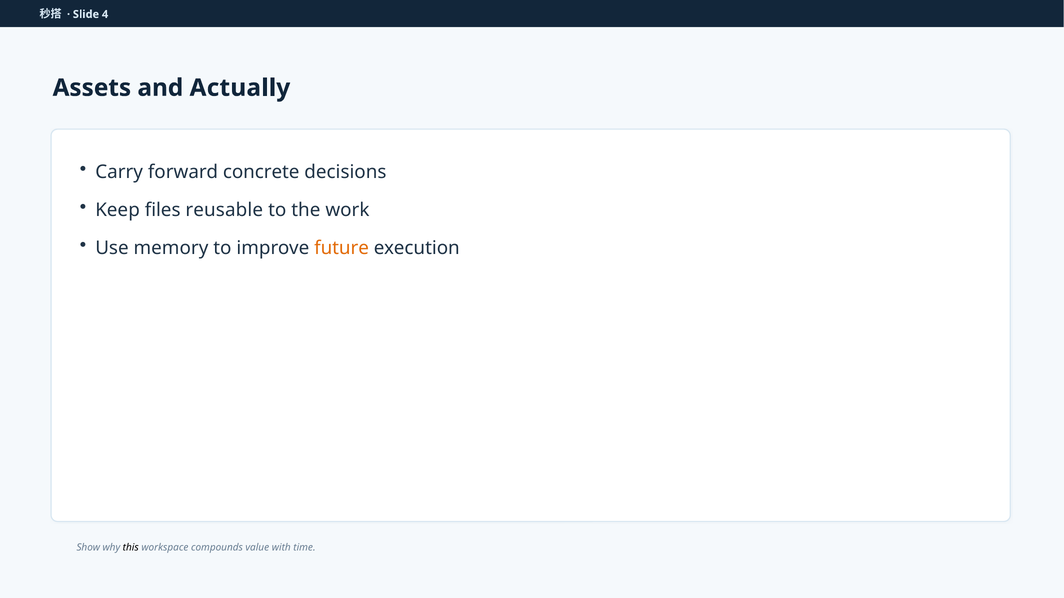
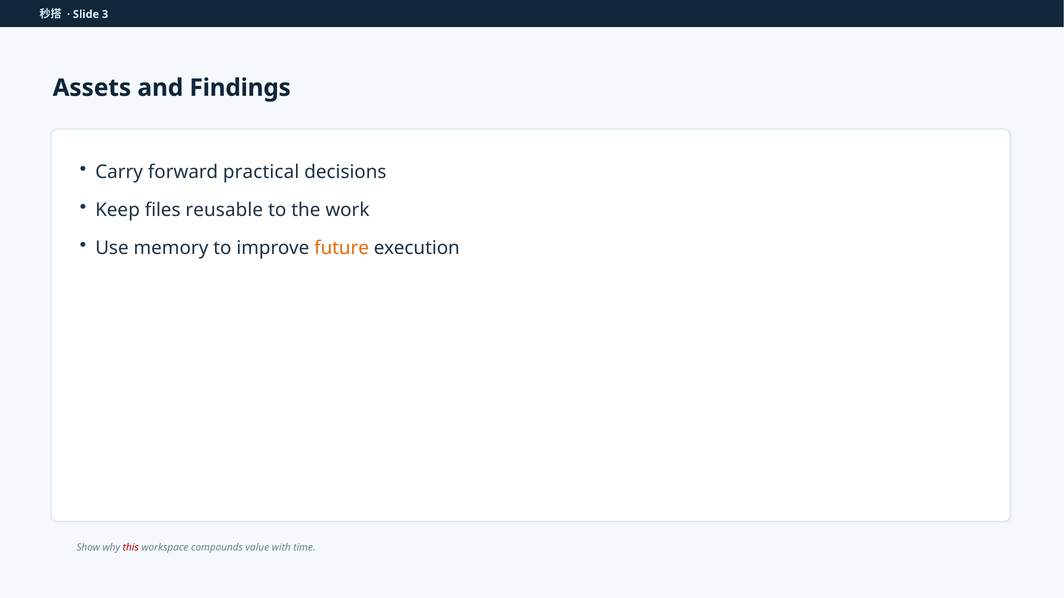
4: 4 -> 3 (105, 14)
Actually: Actually -> Findings (240, 88)
concrete: concrete -> practical (261, 172)
this colour: black -> red (131, 548)
